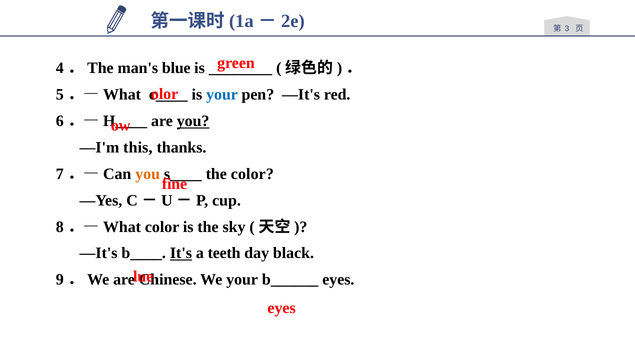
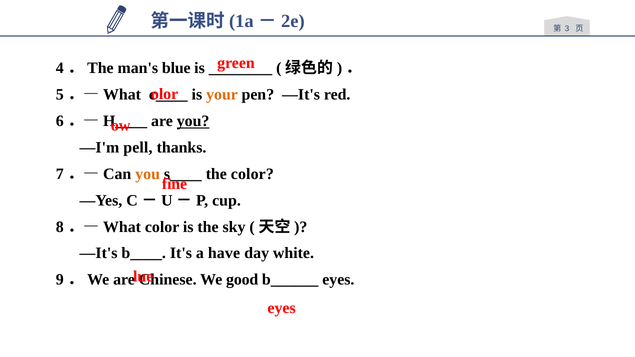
your colour: blue -> orange (222, 95)
this: this -> pell (138, 148)
It's underline: present -> none (181, 253)
teeth: teeth -> have (224, 253)
black: black -> white (293, 253)
We your: your -> good (242, 280)
